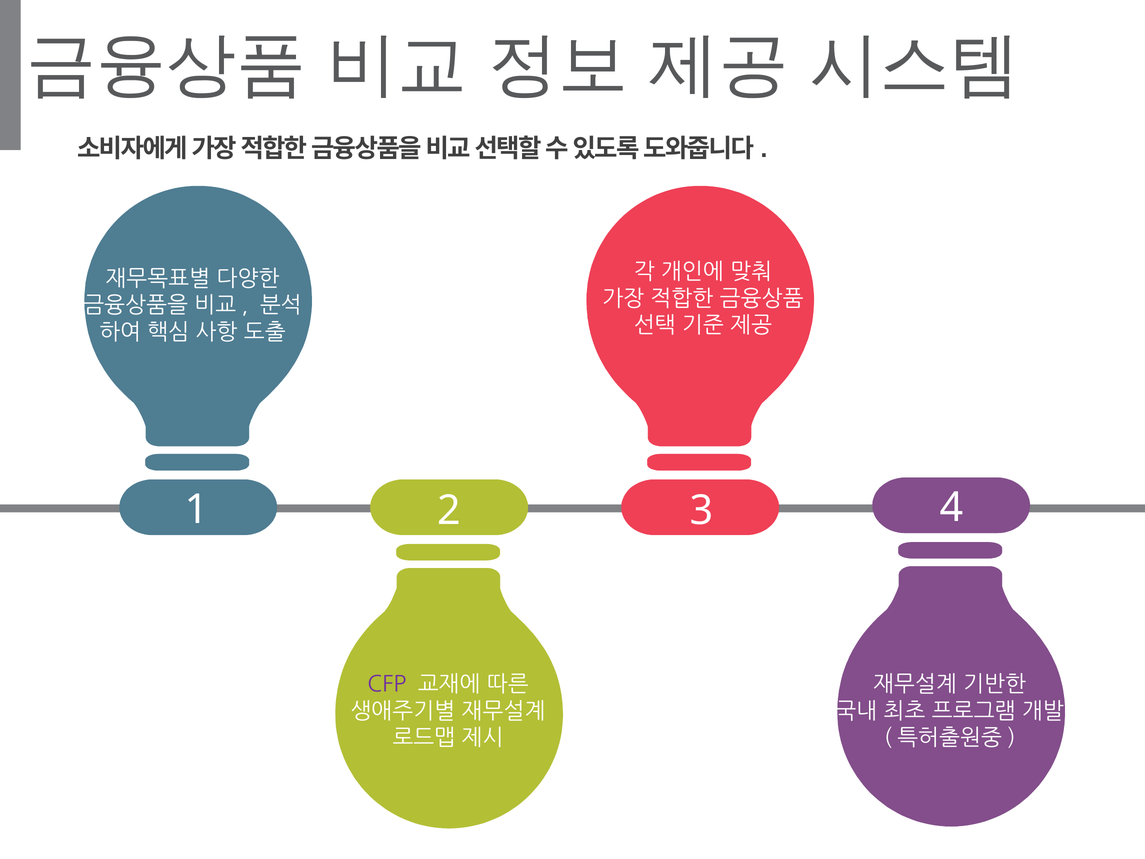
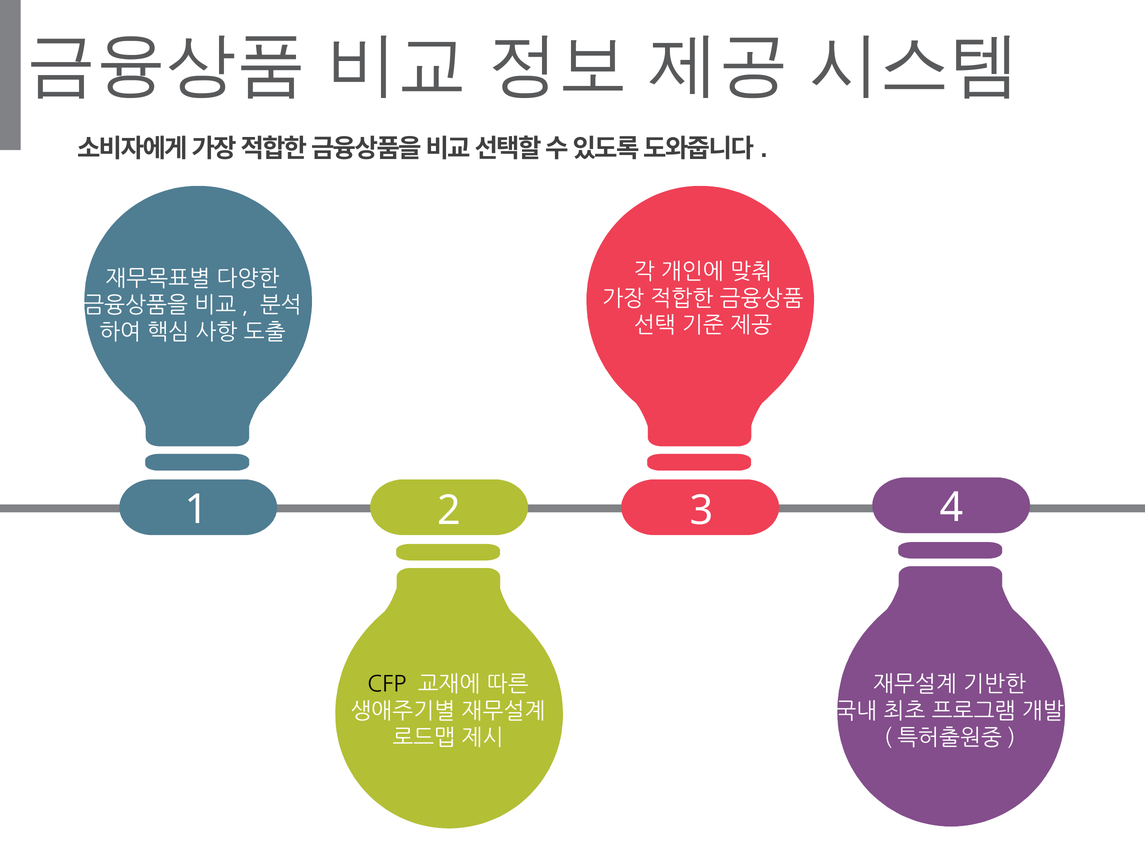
CFP colour: purple -> black (387, 684)
